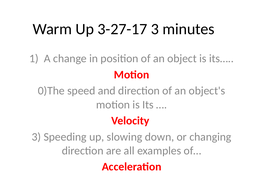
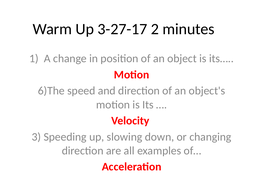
3-27-17 3: 3 -> 2 (155, 29)
0)The: 0)The -> 6)The (51, 91)
